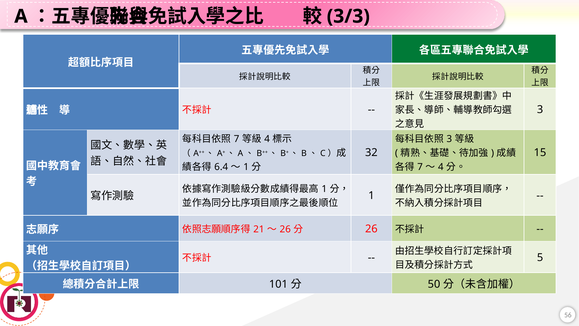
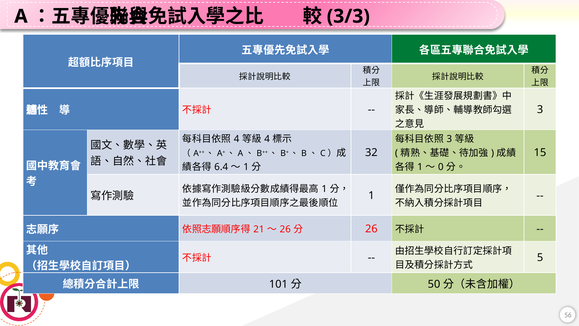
7: 7 -> 4 (237, 139)
7: 7 -> 1 (420, 167)
4: 4 -> 0 (441, 167)
